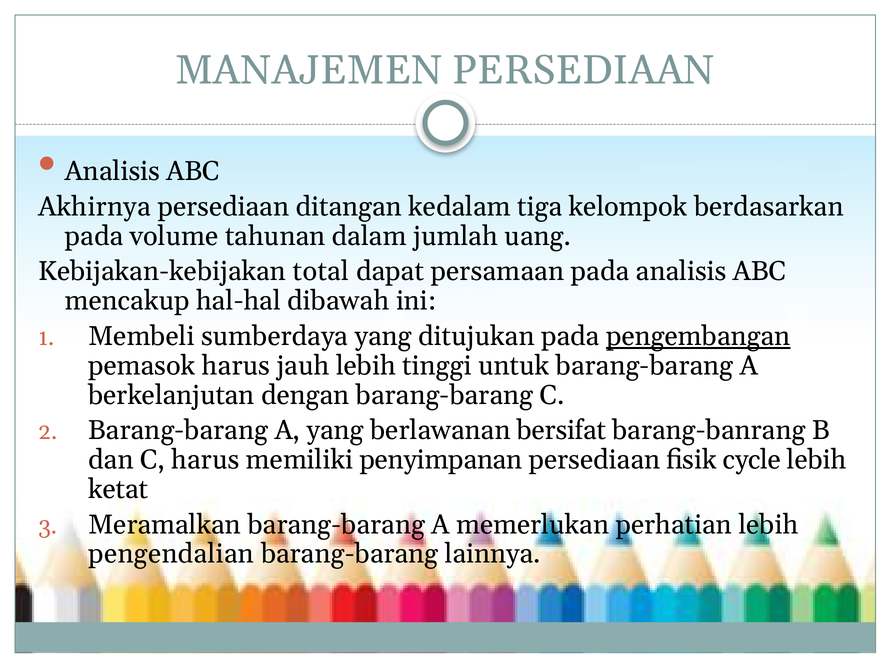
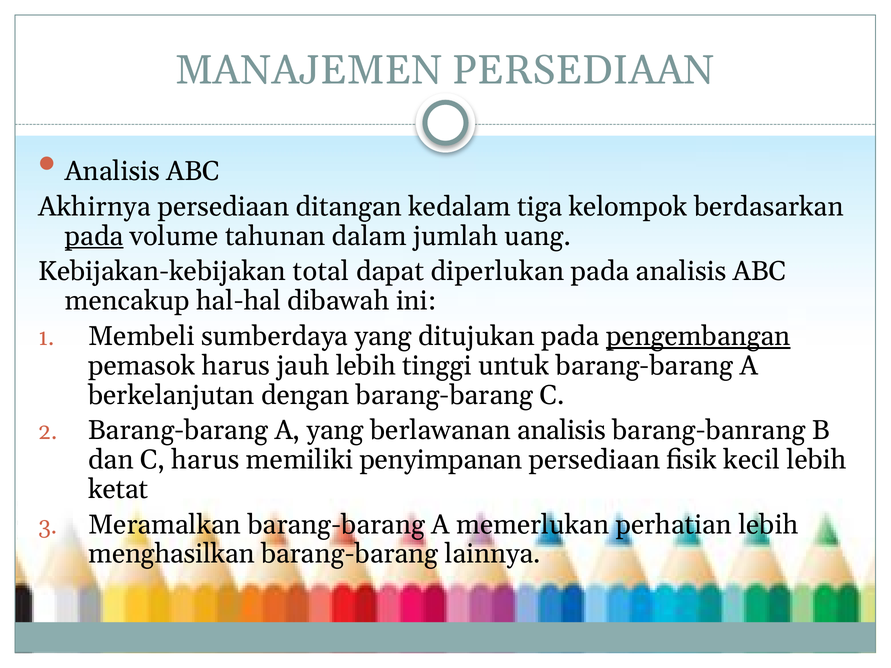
pada underline: none -> present (94, 236)
persamaan: persamaan -> diperlukan (497, 272)
berlawanan bersifat: bersifat -> analisis (562, 431)
cycle: cycle -> kecil (752, 460)
pengendalian: pengendalian -> menghasilkan (171, 554)
